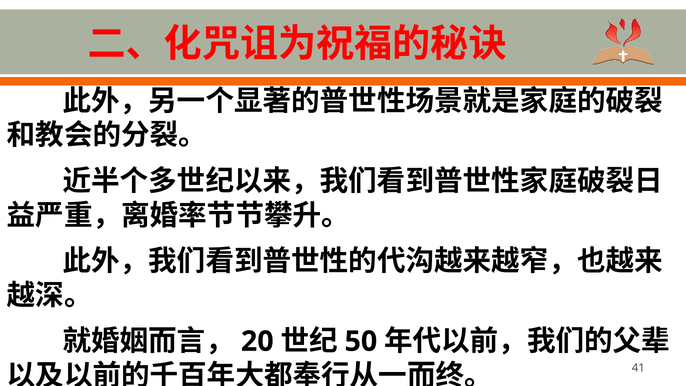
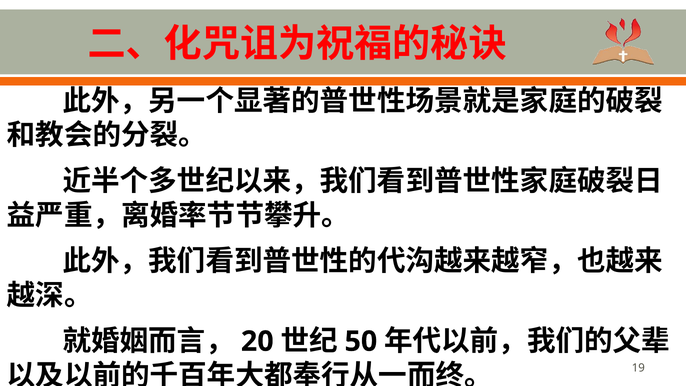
41: 41 -> 19 (638, 368)
